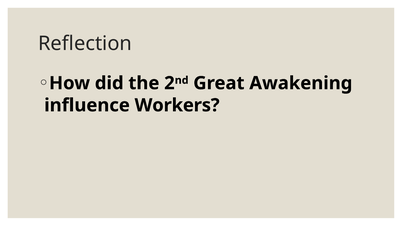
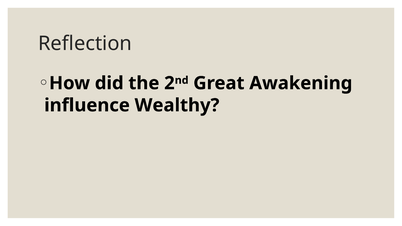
Workers: Workers -> Wealthy (177, 105)
